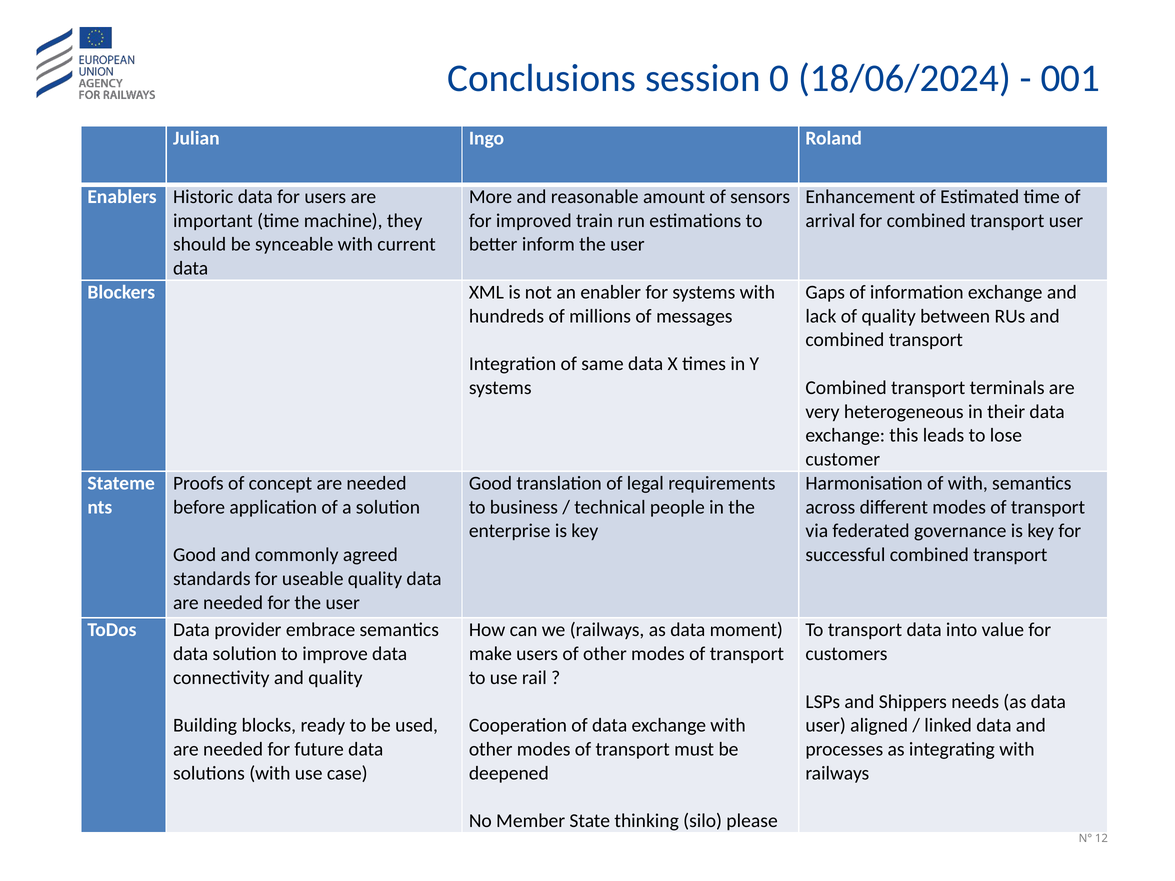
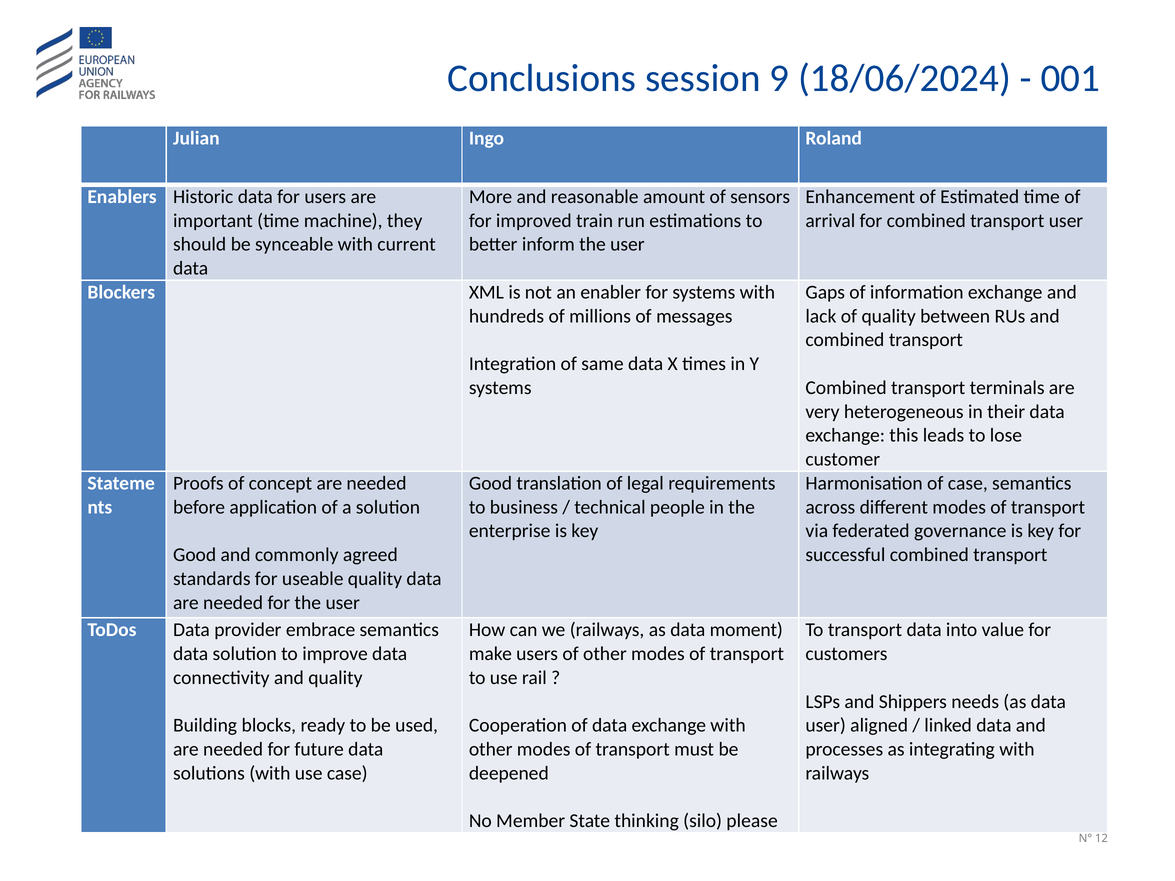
0: 0 -> 9 (779, 78)
of with: with -> case (968, 483)
